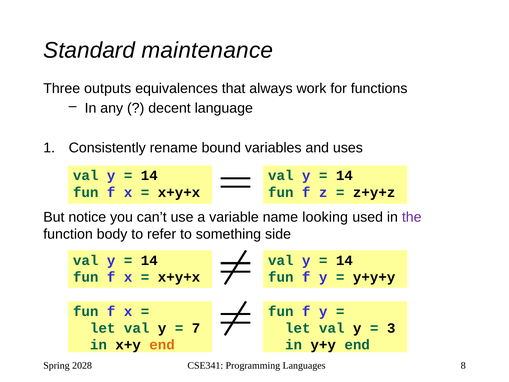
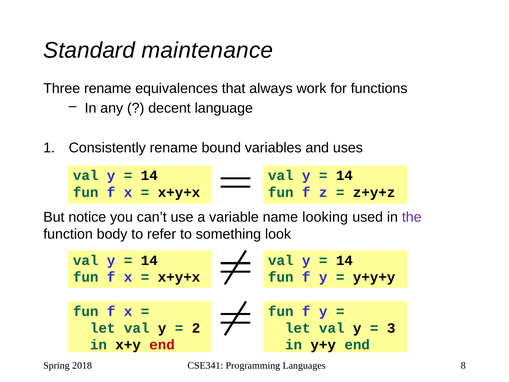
Three outputs: outputs -> rename (108, 88)
side: side -> look (278, 234)
7: 7 -> 2 (196, 328)
end colour: orange -> red (162, 345)
2028: 2028 -> 2018 (82, 365)
